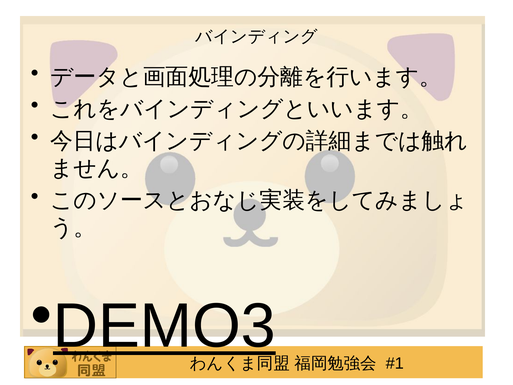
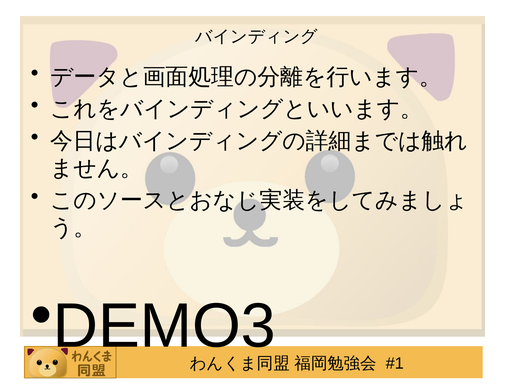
DEMO3 underline: present -> none (164, 326)
